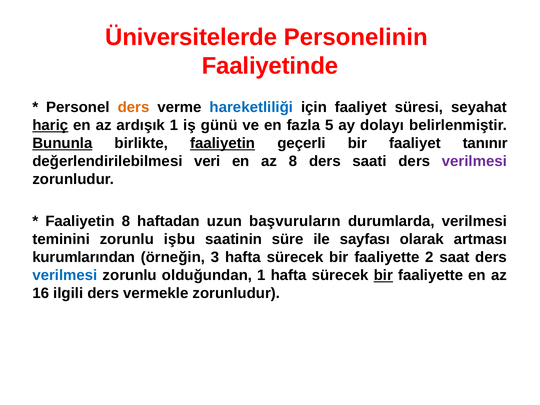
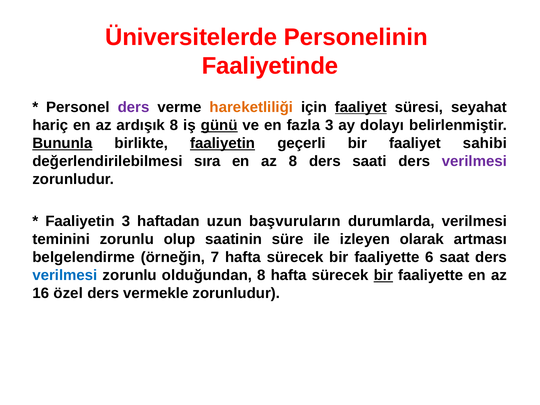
ders colour: orange -> purple (134, 107)
hareketliliği colour: blue -> orange (251, 107)
faaliyet underline: none -> present (361, 107)
hariç underline: present -> none (50, 125)
ardışık 1: 1 -> 8 (174, 125)
günü underline: none -> present (219, 125)
fazla 5: 5 -> 3 (329, 125)
tanınır: tanınır -> sahibi (485, 143)
veri: veri -> sıra (207, 161)
Faaliyetin 8: 8 -> 3 (126, 221)
işbu: işbu -> olup (180, 239)
sayfası: sayfası -> izleyen (365, 239)
kurumlarından: kurumlarından -> belgelendirme (84, 257)
3: 3 -> 7 (215, 257)
2: 2 -> 6 (429, 257)
olduğundan 1: 1 -> 8 (261, 275)
ilgili: ilgili -> özel (68, 293)
